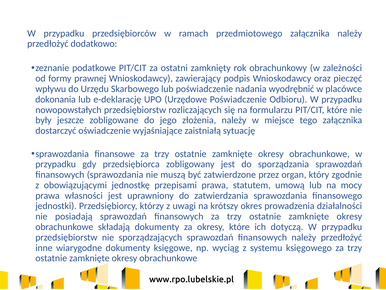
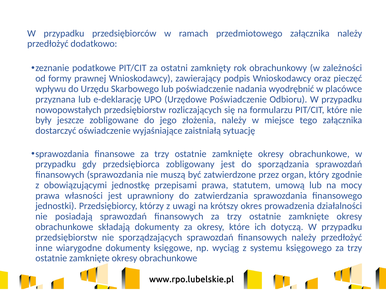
dokonania: dokonania -> przyznana (55, 99)
